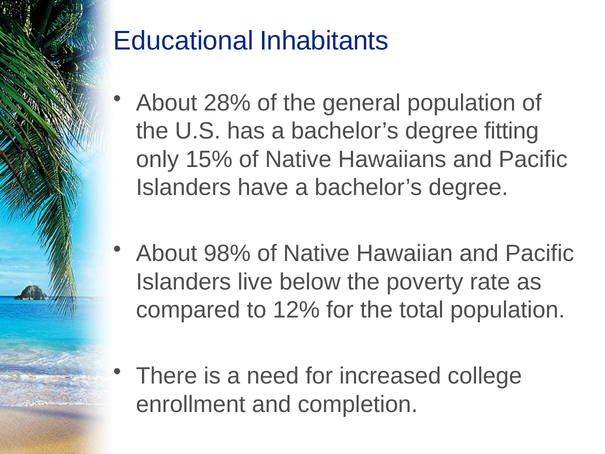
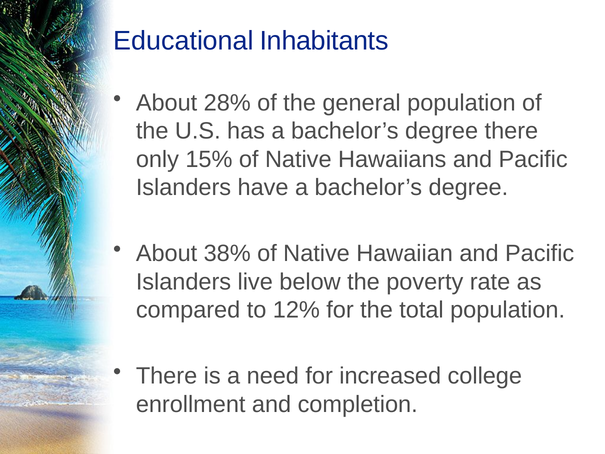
degree fitting: fitting -> there (511, 131)
98%: 98% -> 38% (227, 253)
